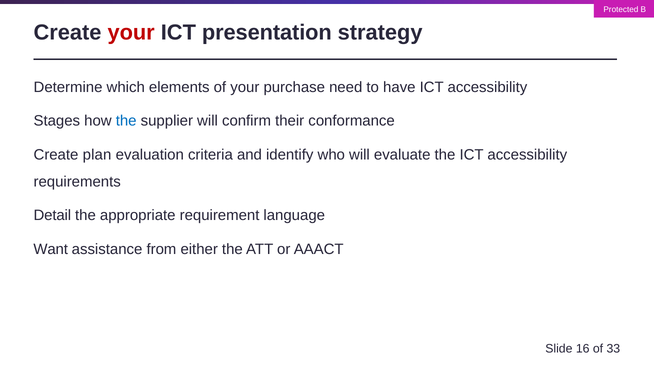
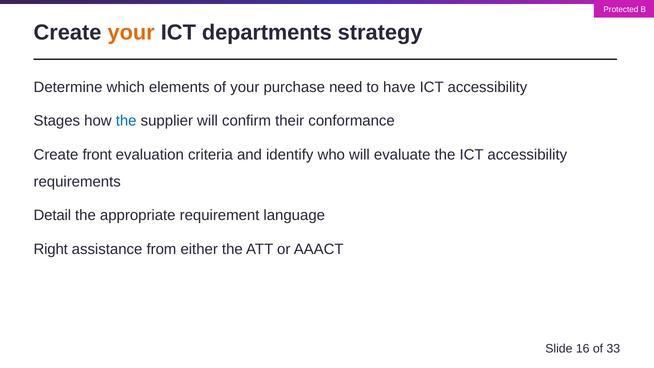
your colour: red -> orange (131, 33)
presentation: presentation -> departments (267, 33)
plan: plan -> front (97, 155)
Want: Want -> Right (51, 249)
